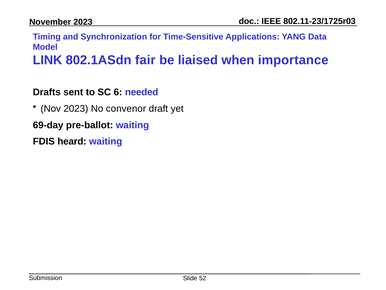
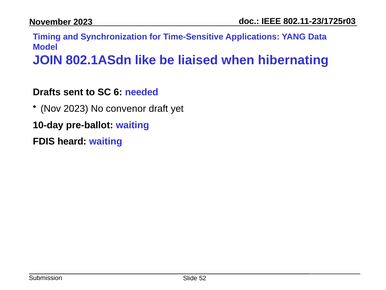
LINK: LINK -> JOIN (48, 60)
fair: fair -> like (145, 60)
importance: importance -> hibernating (293, 60)
69-day: 69-day -> 10-day (48, 125)
